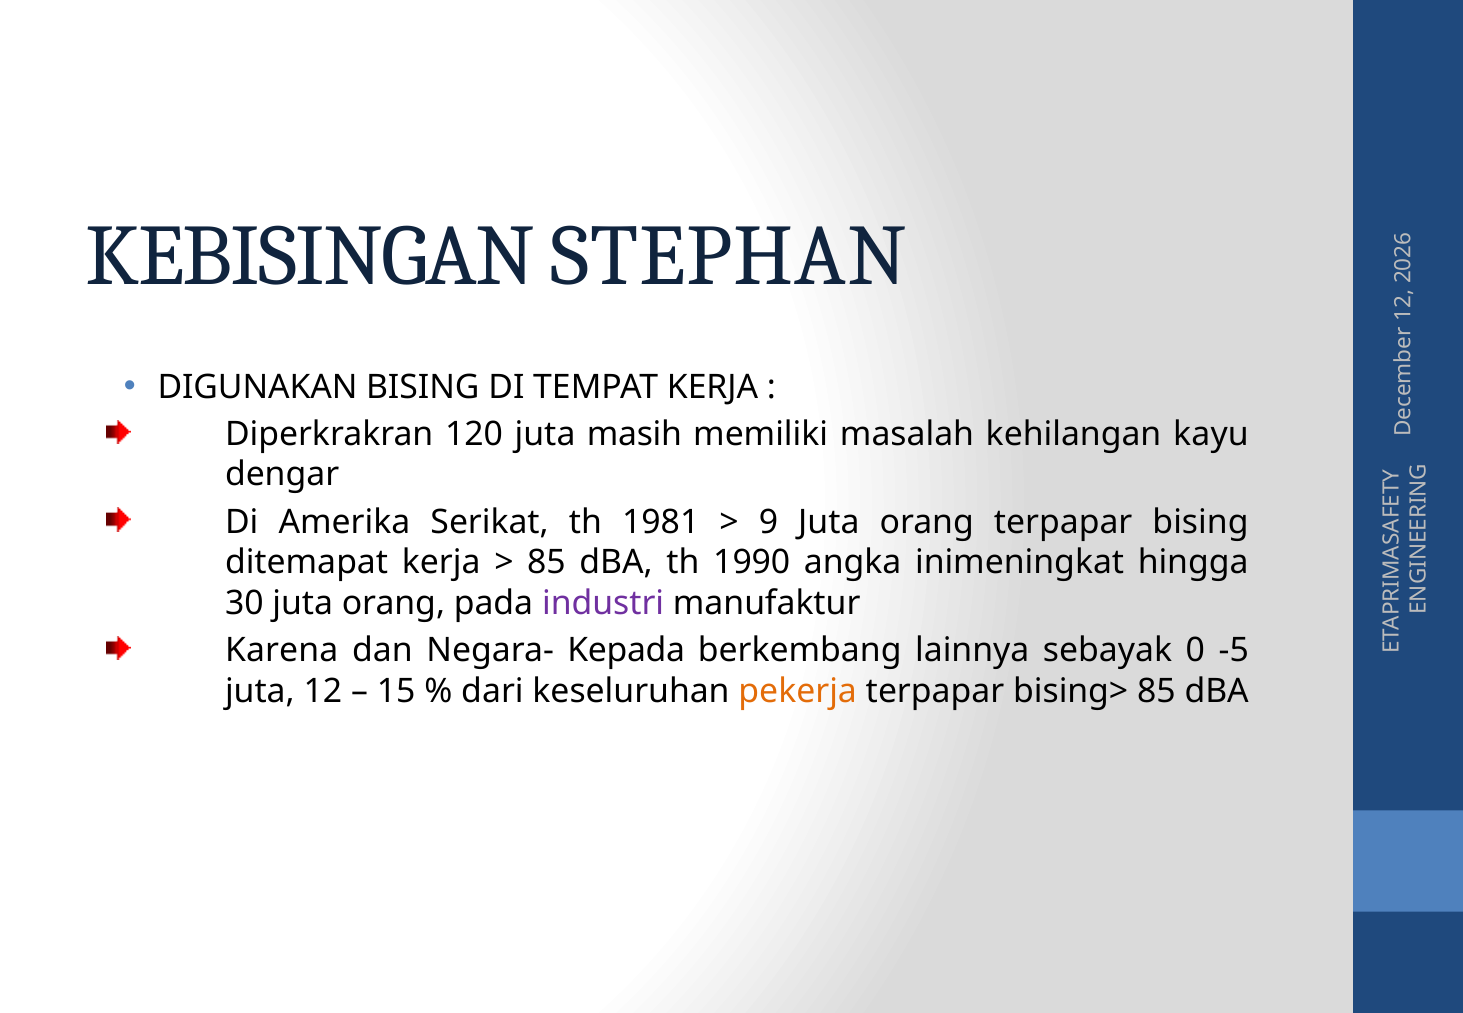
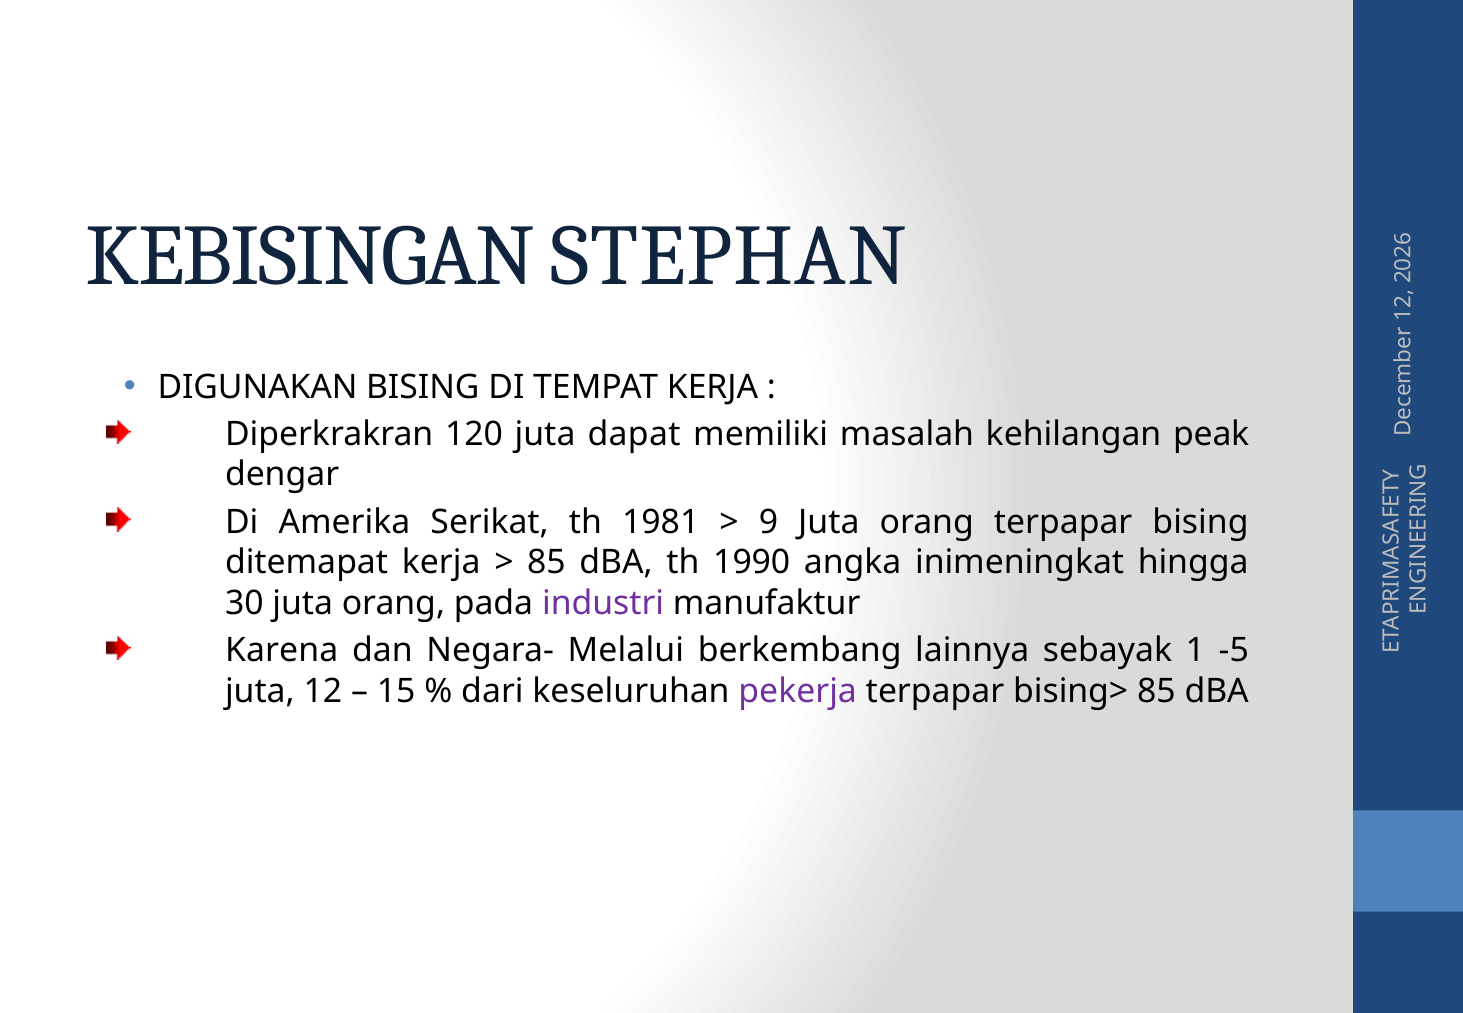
masih: masih -> dapat (634, 434)
kayu: kayu -> peak (1211, 434)
Kepada: Kepada -> Melalui (626, 650)
sebayak 0: 0 -> 1 (1195, 650)
pekerja colour: orange -> purple (798, 691)
